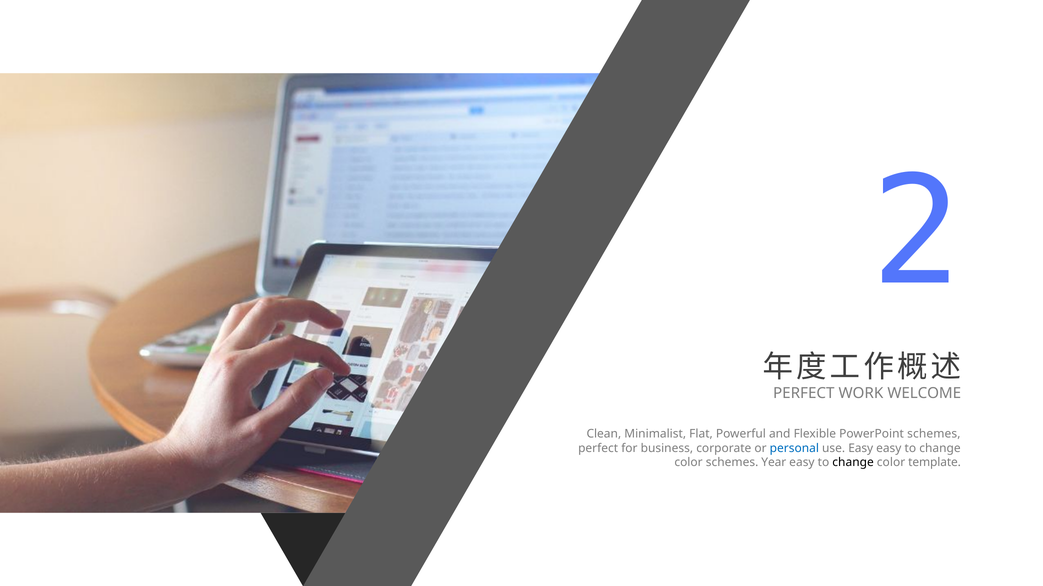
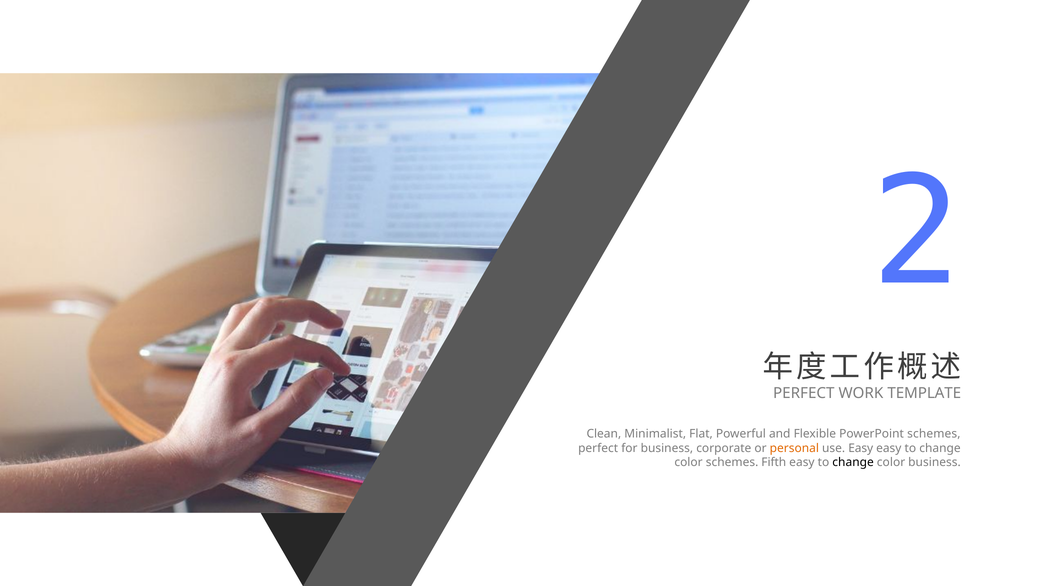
WELCOME: WELCOME -> TEMPLATE (924, 394)
personal colour: blue -> orange (794, 449)
Year: Year -> Fifth (774, 463)
color template: template -> business (935, 463)
